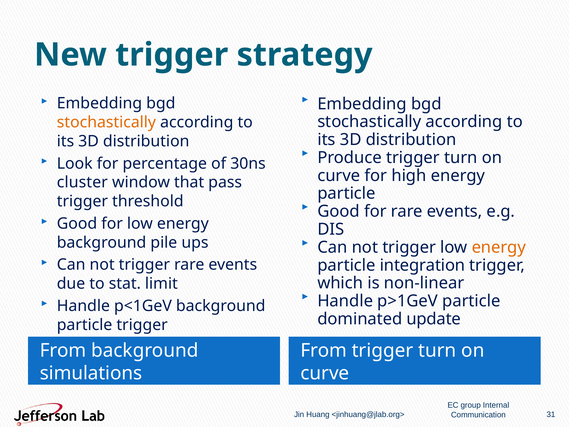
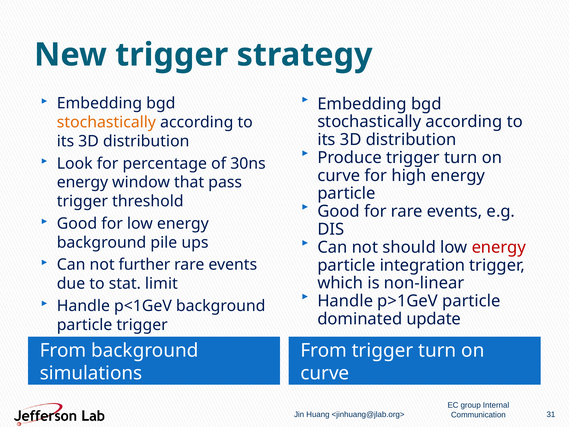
cluster: cluster -> energy (82, 182)
trigger: trigger -> should (409, 247)
energy colour: orange -> red (499, 247)
trigger: trigger -> further (144, 265)
